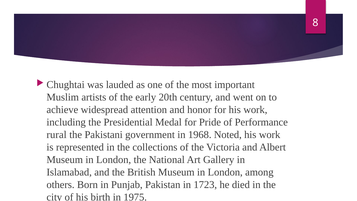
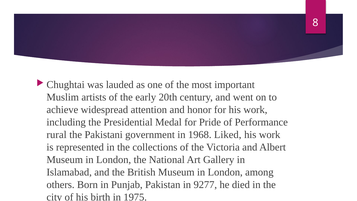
Noted: Noted -> Liked (228, 135)
1723: 1723 -> 9277 (205, 185)
